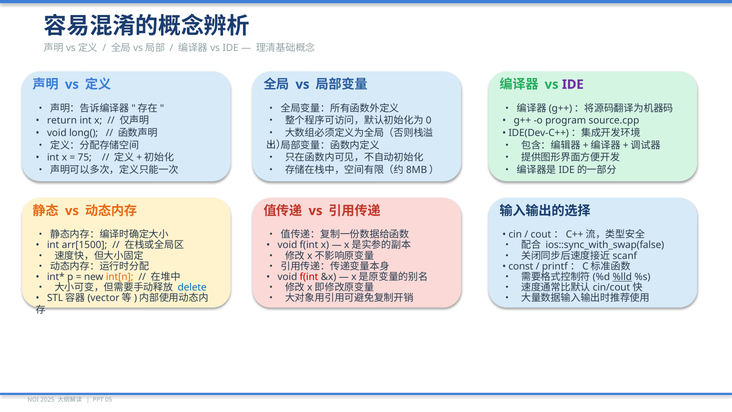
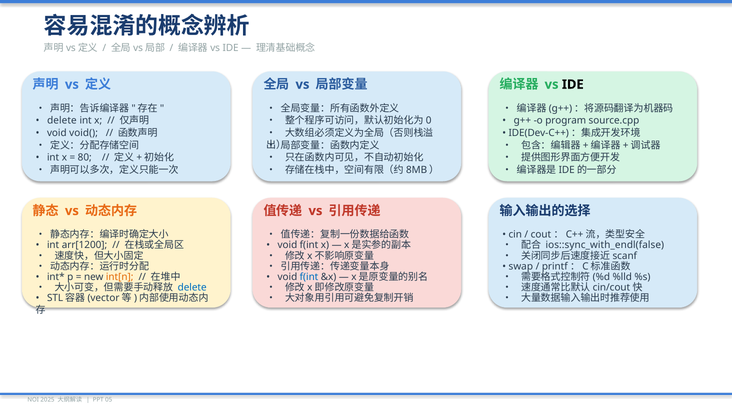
IDE colour: purple -> black (573, 84)
return: return -> delete (62, 121)
long(: long( -> void( (84, 133)
75: 75 -> 80 (85, 158)
ios::sync_with_swap(false: ios::sync_with_swap(false -> ios::sync_with_endl(false (605, 245)
arr[1500: arr[1500 -> arr[1200 (84, 245)
const: const -> swap (521, 266)
%lld underline: present -> none (622, 277)
f(int colour: red -> blue (309, 277)
